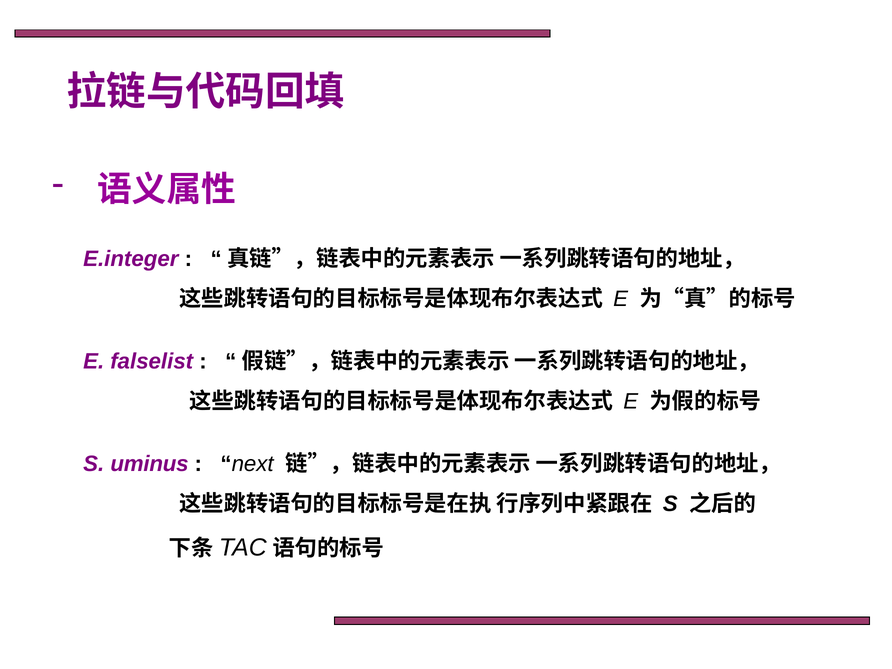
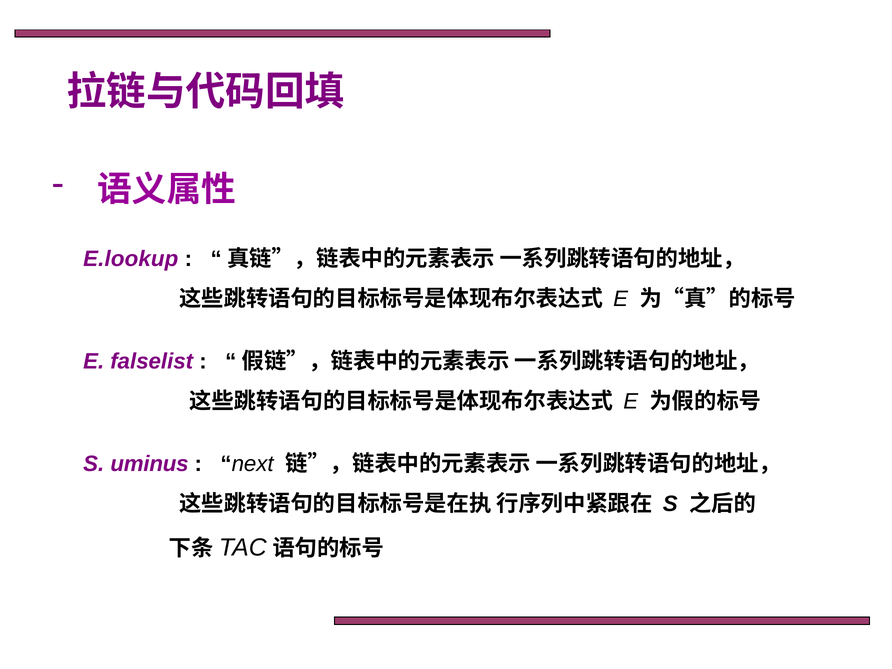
E.integer: E.integer -> E.lookup (131, 259)
